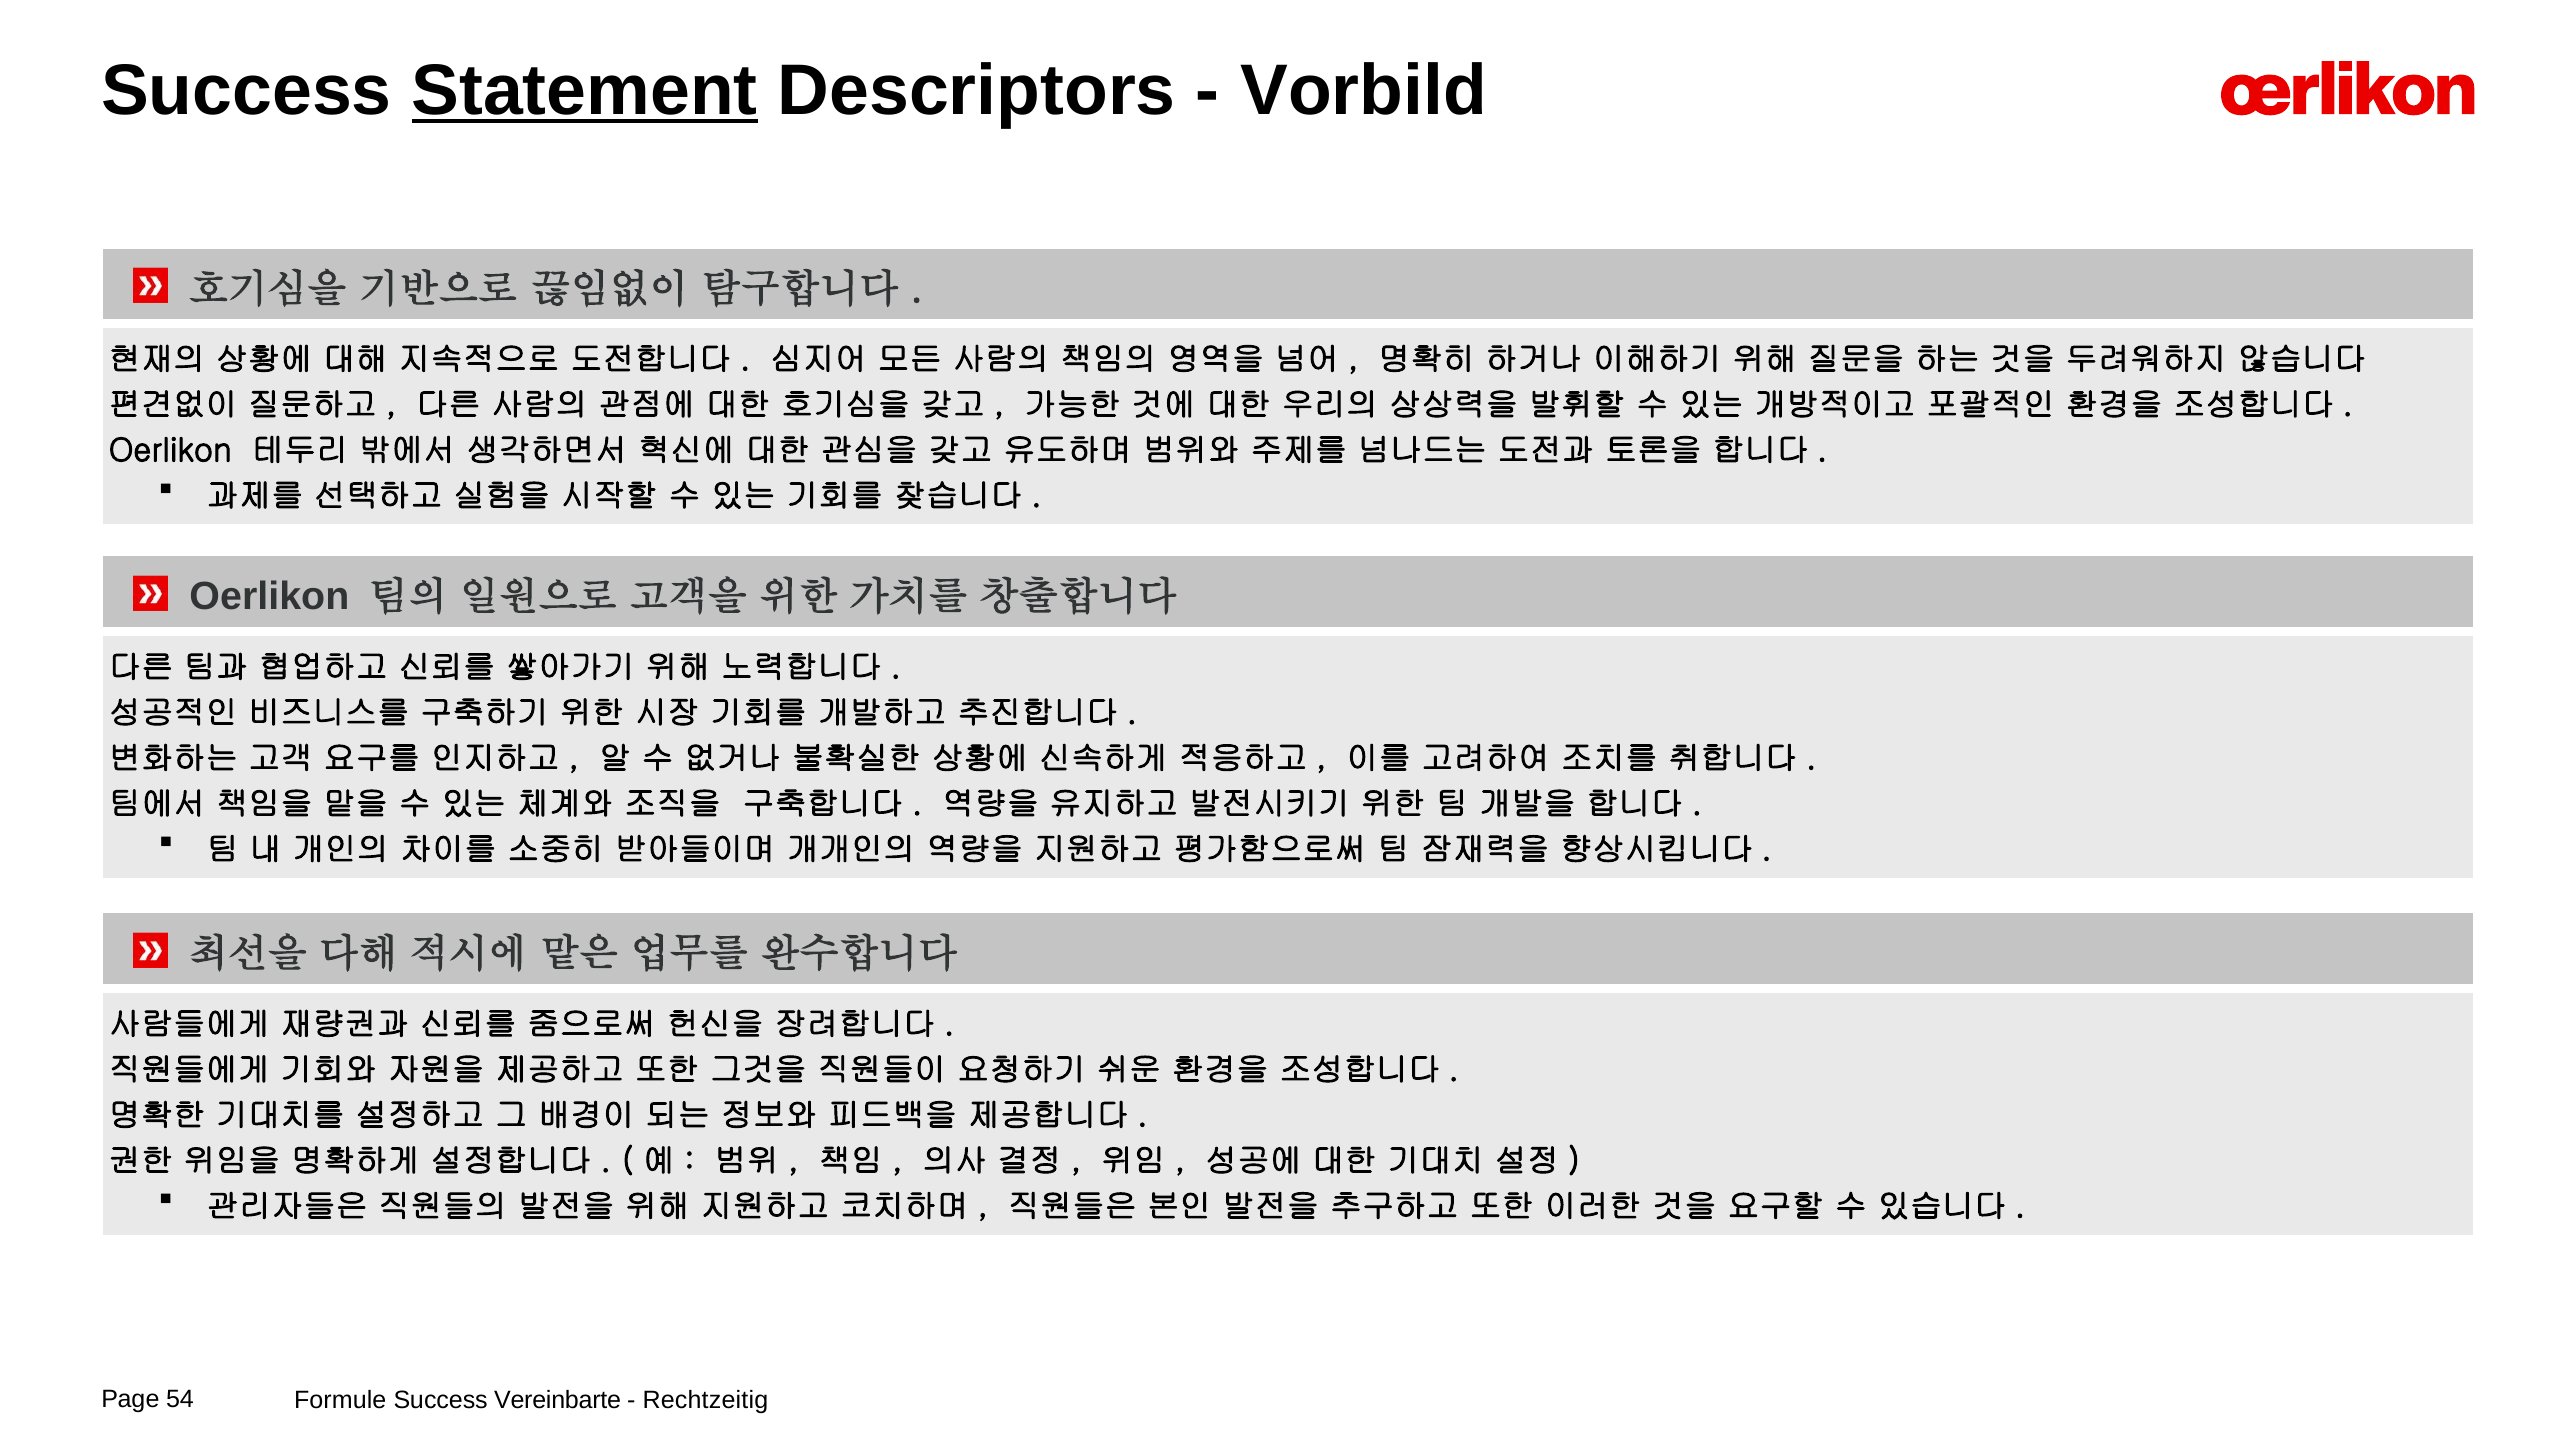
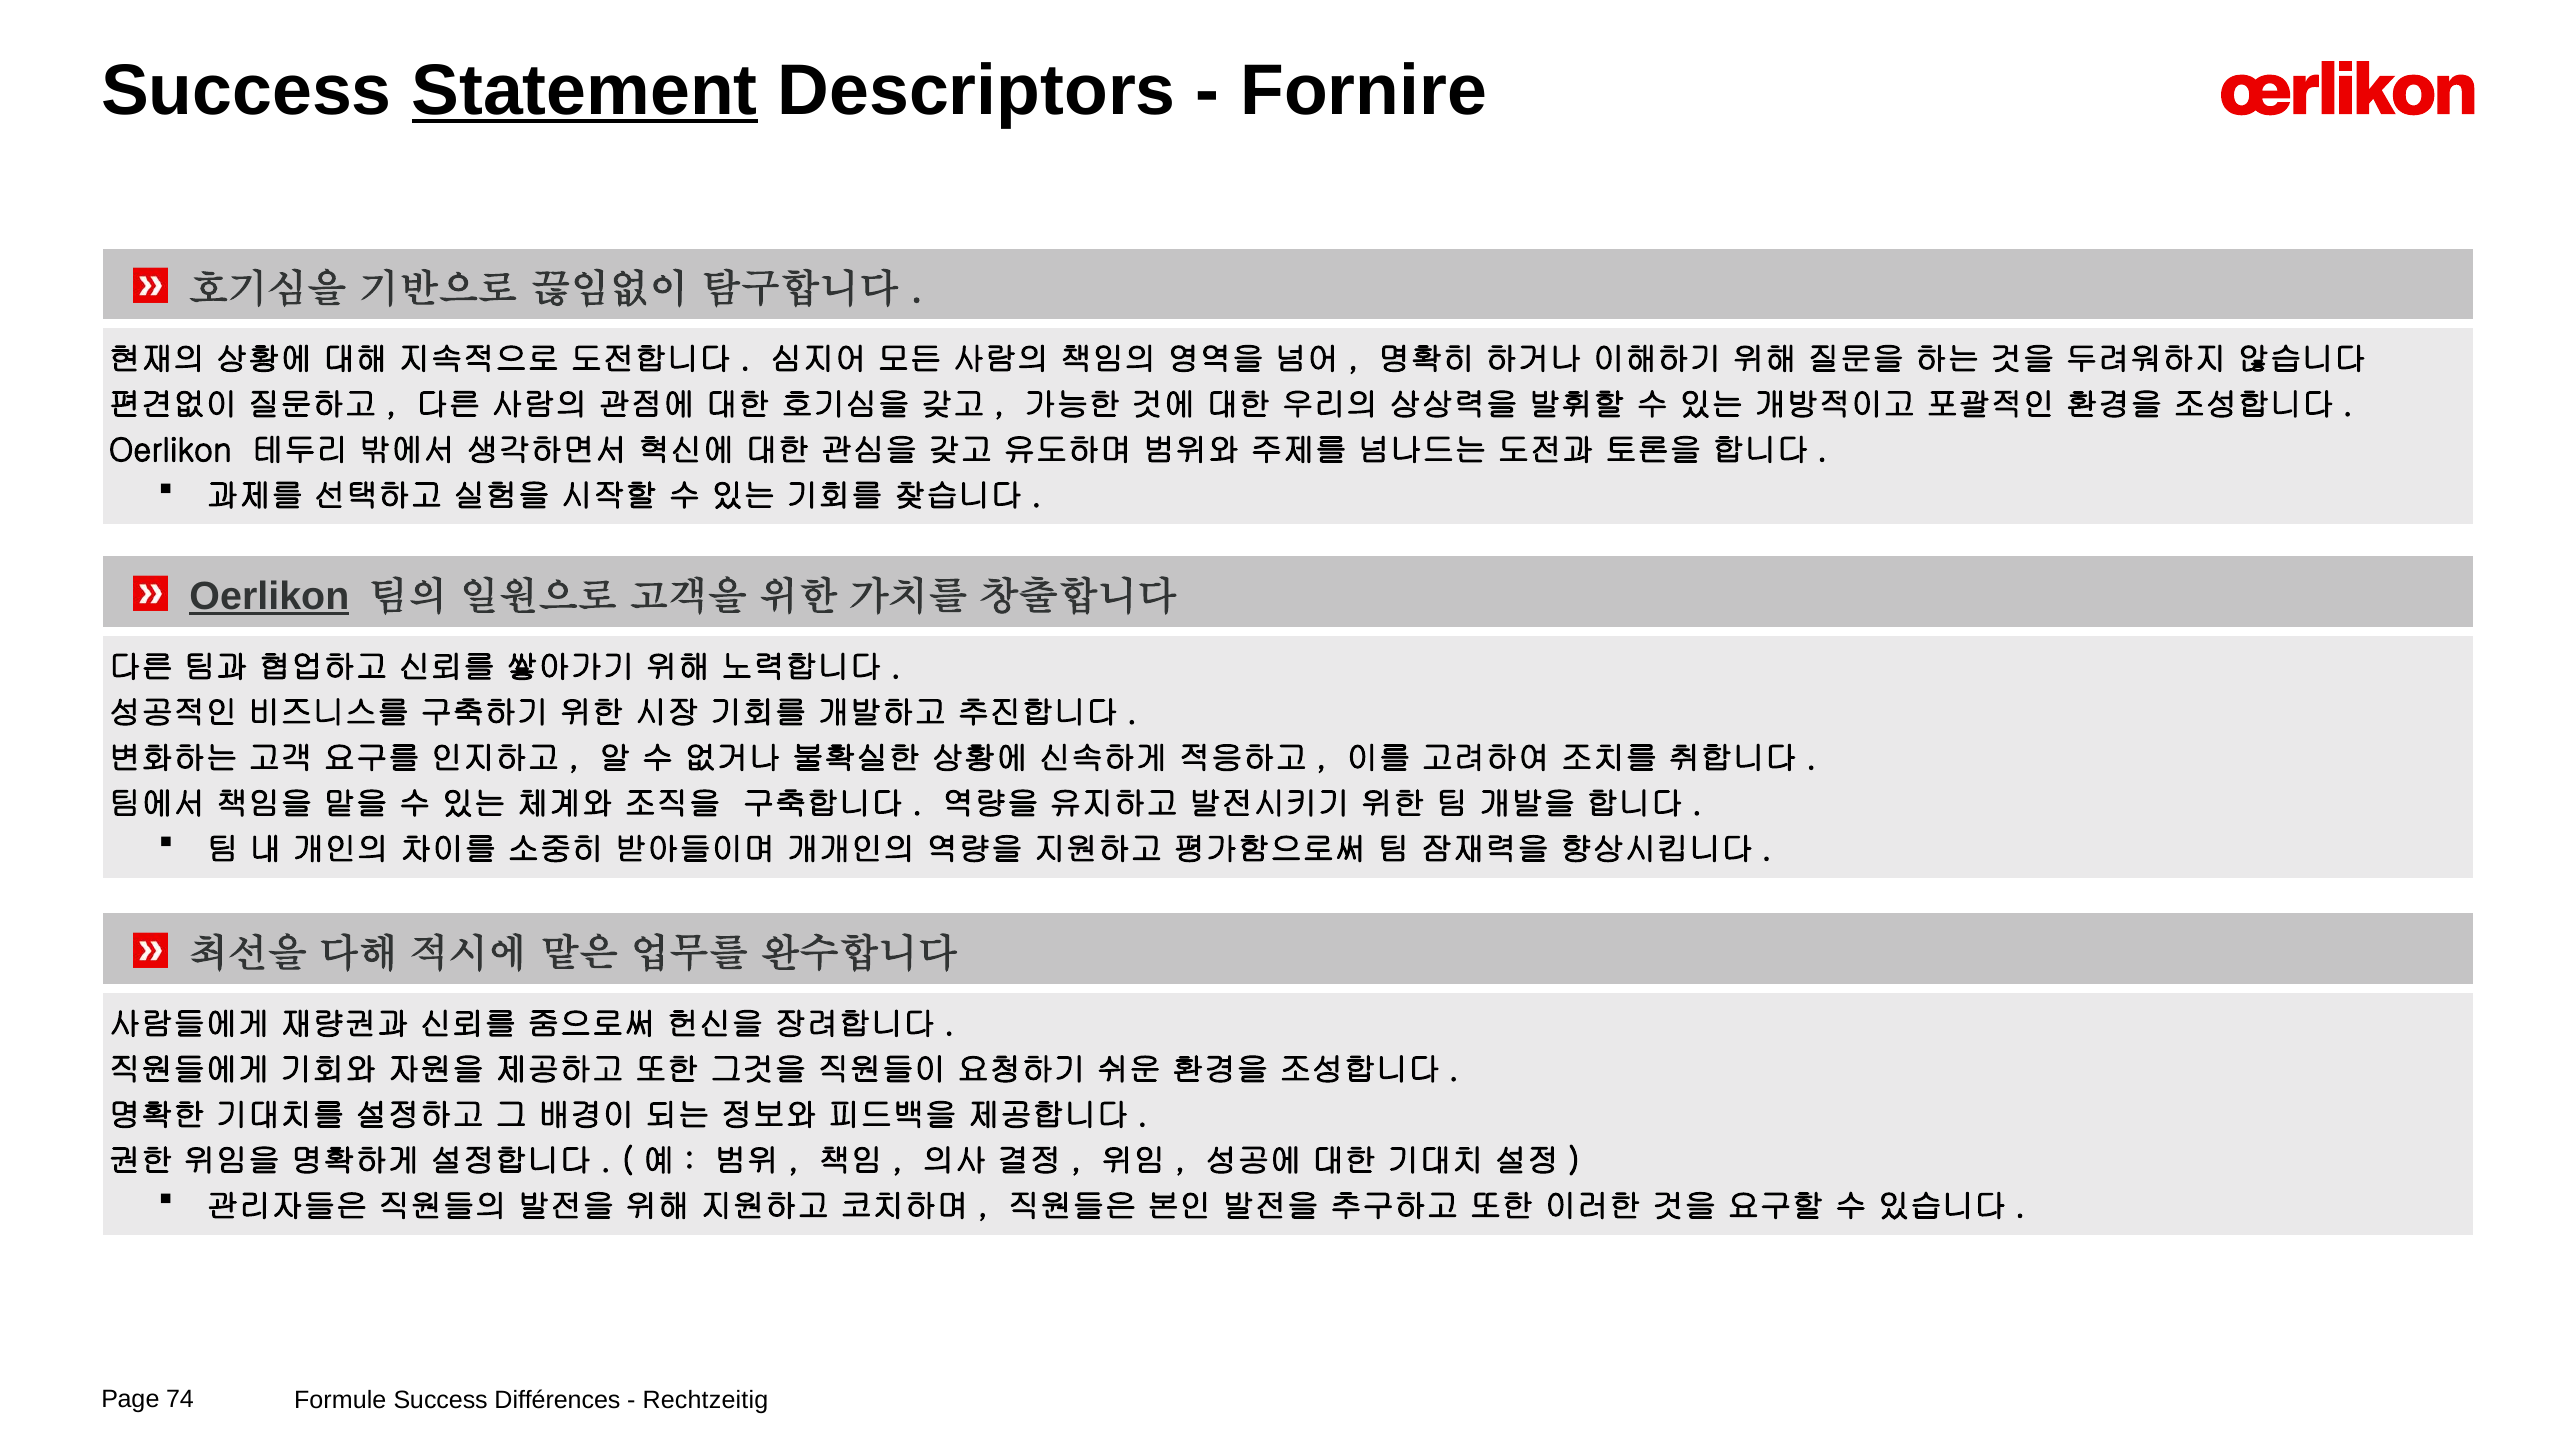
Vorbild: Vorbild -> Fornire (1364, 90)
Oerlikon underline: none -> present (269, 597)
54: 54 -> 74 (180, 1400)
Vereinbarte: Vereinbarte -> Différences (557, 1400)
